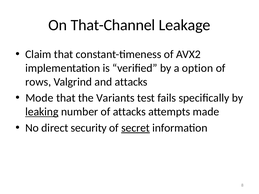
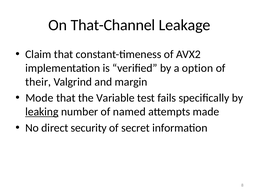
rows: rows -> their (38, 82)
and attacks: attacks -> margin (131, 82)
Variants: Variants -> Variable (115, 98)
of attacks: attacks -> named (129, 112)
secret underline: present -> none (136, 128)
